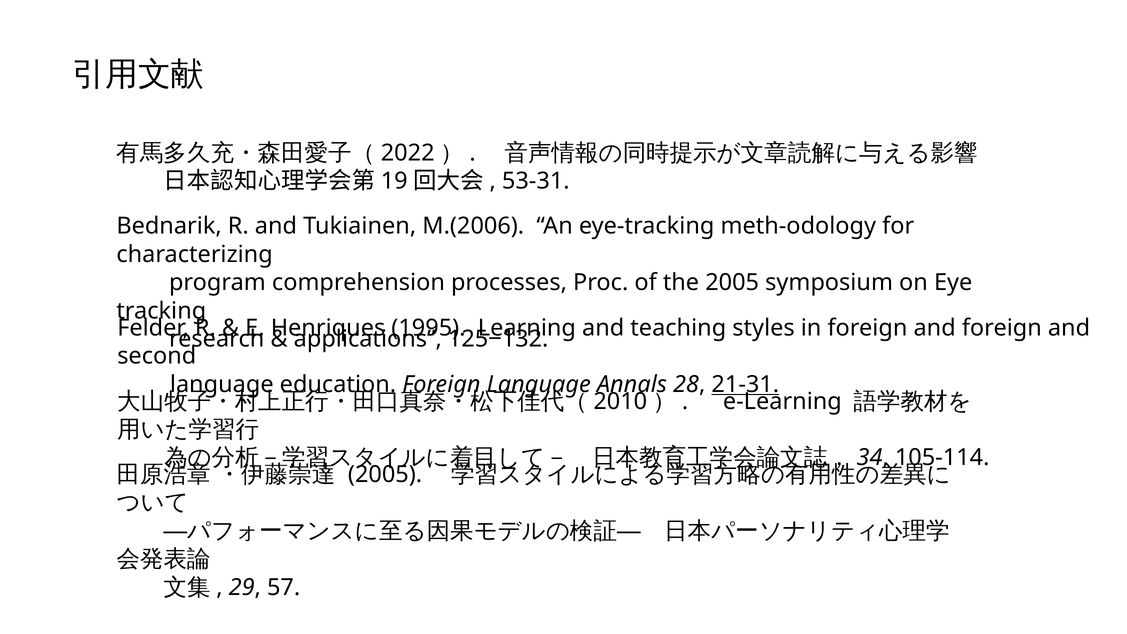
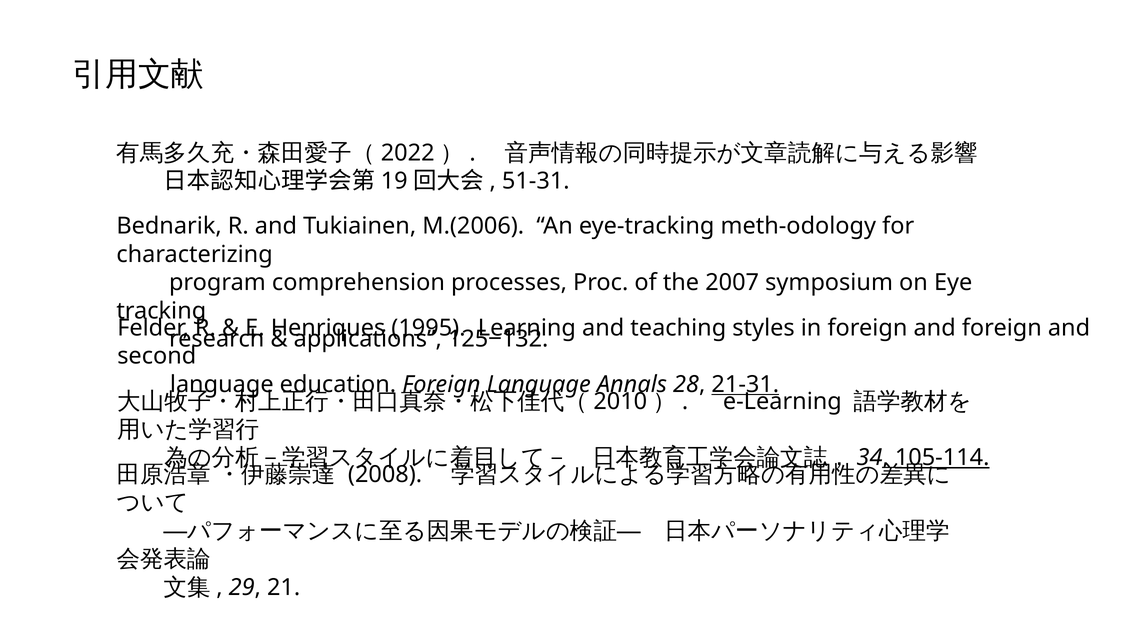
53-31: 53-31 -> 51-31 (536, 181)
the 2005: 2005 -> 2007 (732, 283)
105-114 underline: none -> present (942, 458)
2005: 2005 -> 2008 (385, 475)
57: 57 -> 21 (284, 587)
